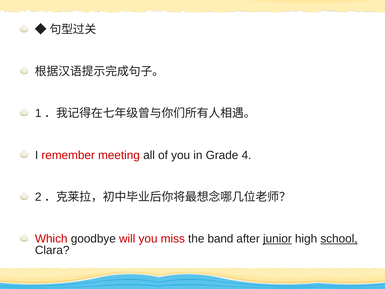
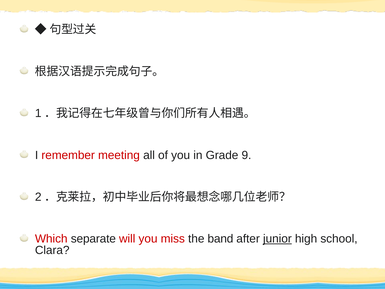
4: 4 -> 9 (246, 155)
goodbye: goodbye -> separate (93, 239)
school underline: present -> none (339, 239)
